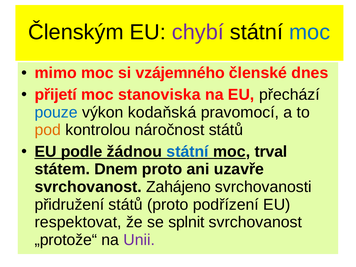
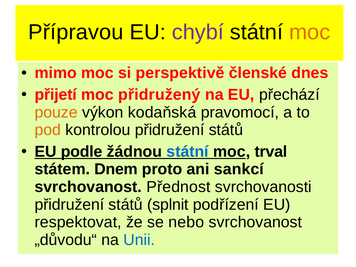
Členským: Členským -> Přípravou (76, 32)
moc colour: blue -> orange (310, 32)
vzájemného: vzájemného -> perspektivě (180, 73)
stanoviska: stanoviska -> přidružený (159, 95)
pouze colour: blue -> orange (56, 112)
kontrolou náročnost: náročnost -> přidružení (170, 130)
uzavře: uzavře -> sankcí (239, 169)
Zahájeno: Zahájeno -> Přednost (178, 187)
států proto: proto -> splnit (168, 205)
splnit: splnit -> nebo (186, 222)
„protože“: „protože“ -> „důvodu“ (66, 240)
Unii colour: purple -> blue (139, 240)
